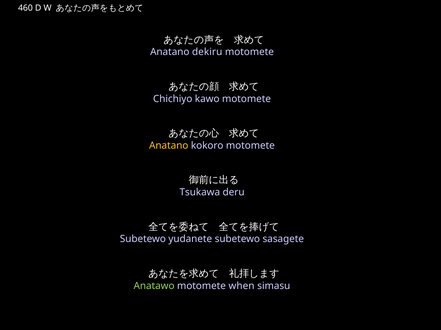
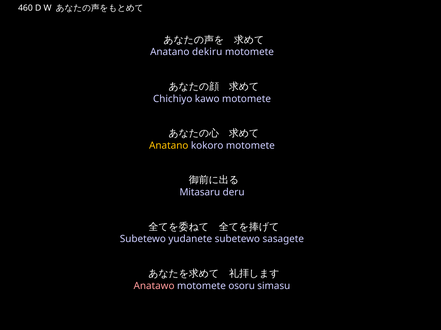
Tsukawa: Tsukawa -> Mitasaru (200, 193)
Anatawo colour: light green -> pink (154, 286)
when: when -> osoru (242, 286)
